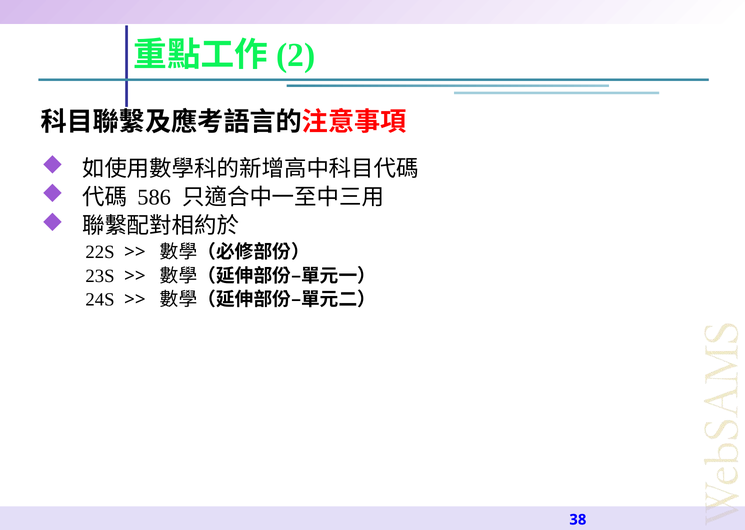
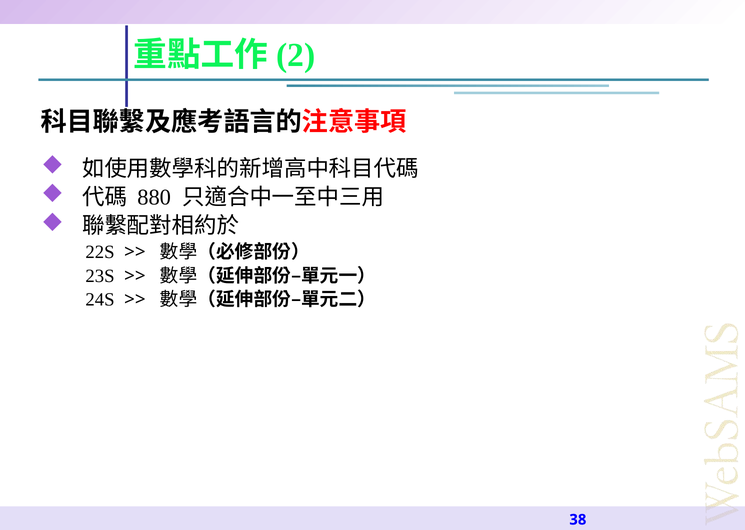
586: 586 -> 880 (154, 197)
